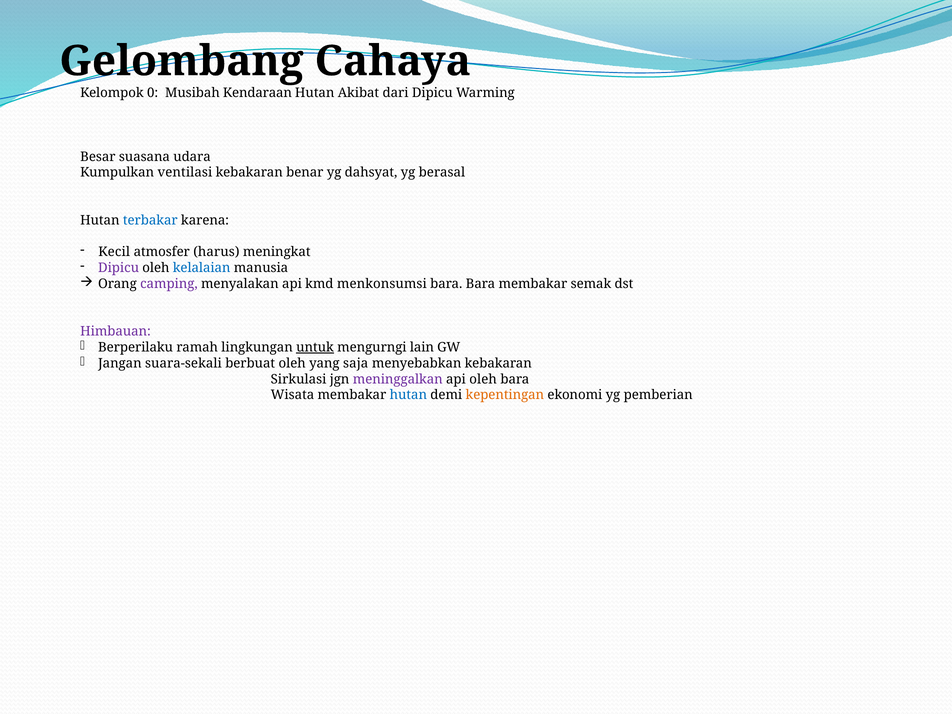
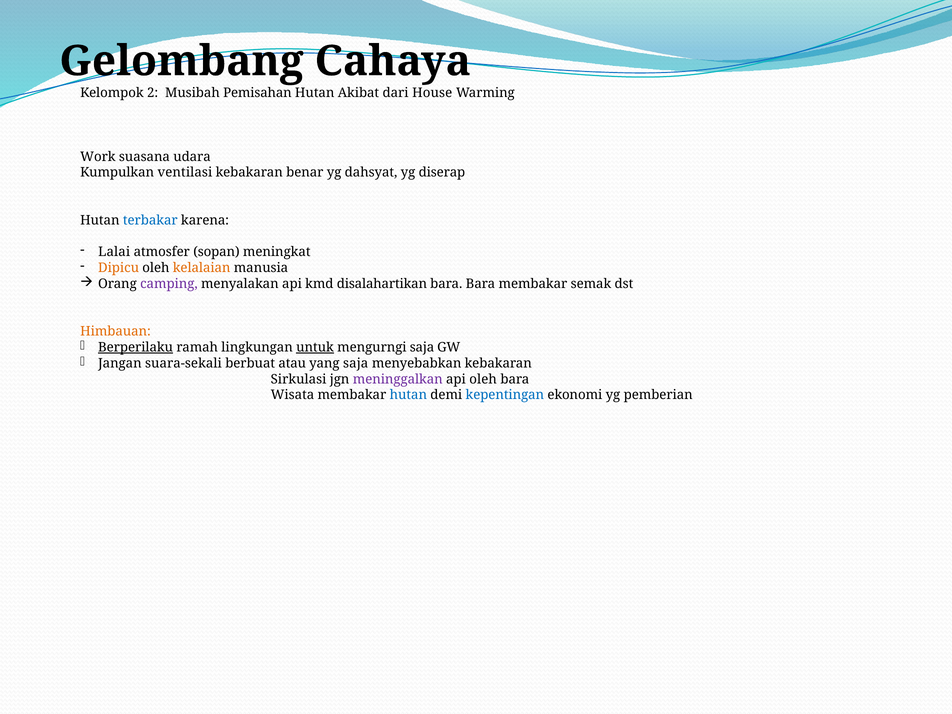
0: 0 -> 2 (153, 93)
Kendaraan: Kendaraan -> Pemisahan (257, 93)
dari Dipicu: Dipicu -> House (432, 93)
Besar: Besar -> Work (98, 157)
berasal: berasal -> diserap (442, 173)
Kecil: Kecil -> Lalai (114, 252)
harus: harus -> sopan (216, 252)
Dipicu colour: purple -> orange (119, 268)
kelalaian colour: blue -> orange (202, 268)
menkonsumsi: menkonsumsi -> disalahartikan (382, 284)
Himbauan colour: purple -> orange (116, 331)
Berperilaku underline: none -> present (136, 347)
mengurngi lain: lain -> saja (422, 347)
berbuat oleh: oleh -> atau (292, 363)
kepentingan colour: orange -> blue (505, 395)
